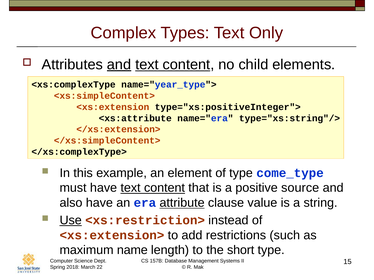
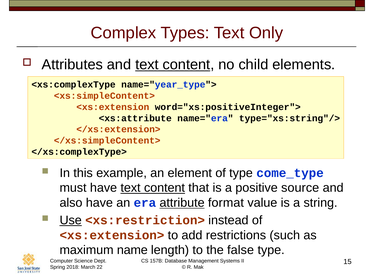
and underline: present -> none (119, 65)
type="xs:positiveInteger">: type="xs:positiveInteger"> -> word="xs:positiveInteger"> (228, 107)
clause: clause -> format (226, 203)
short: short -> false (241, 251)
